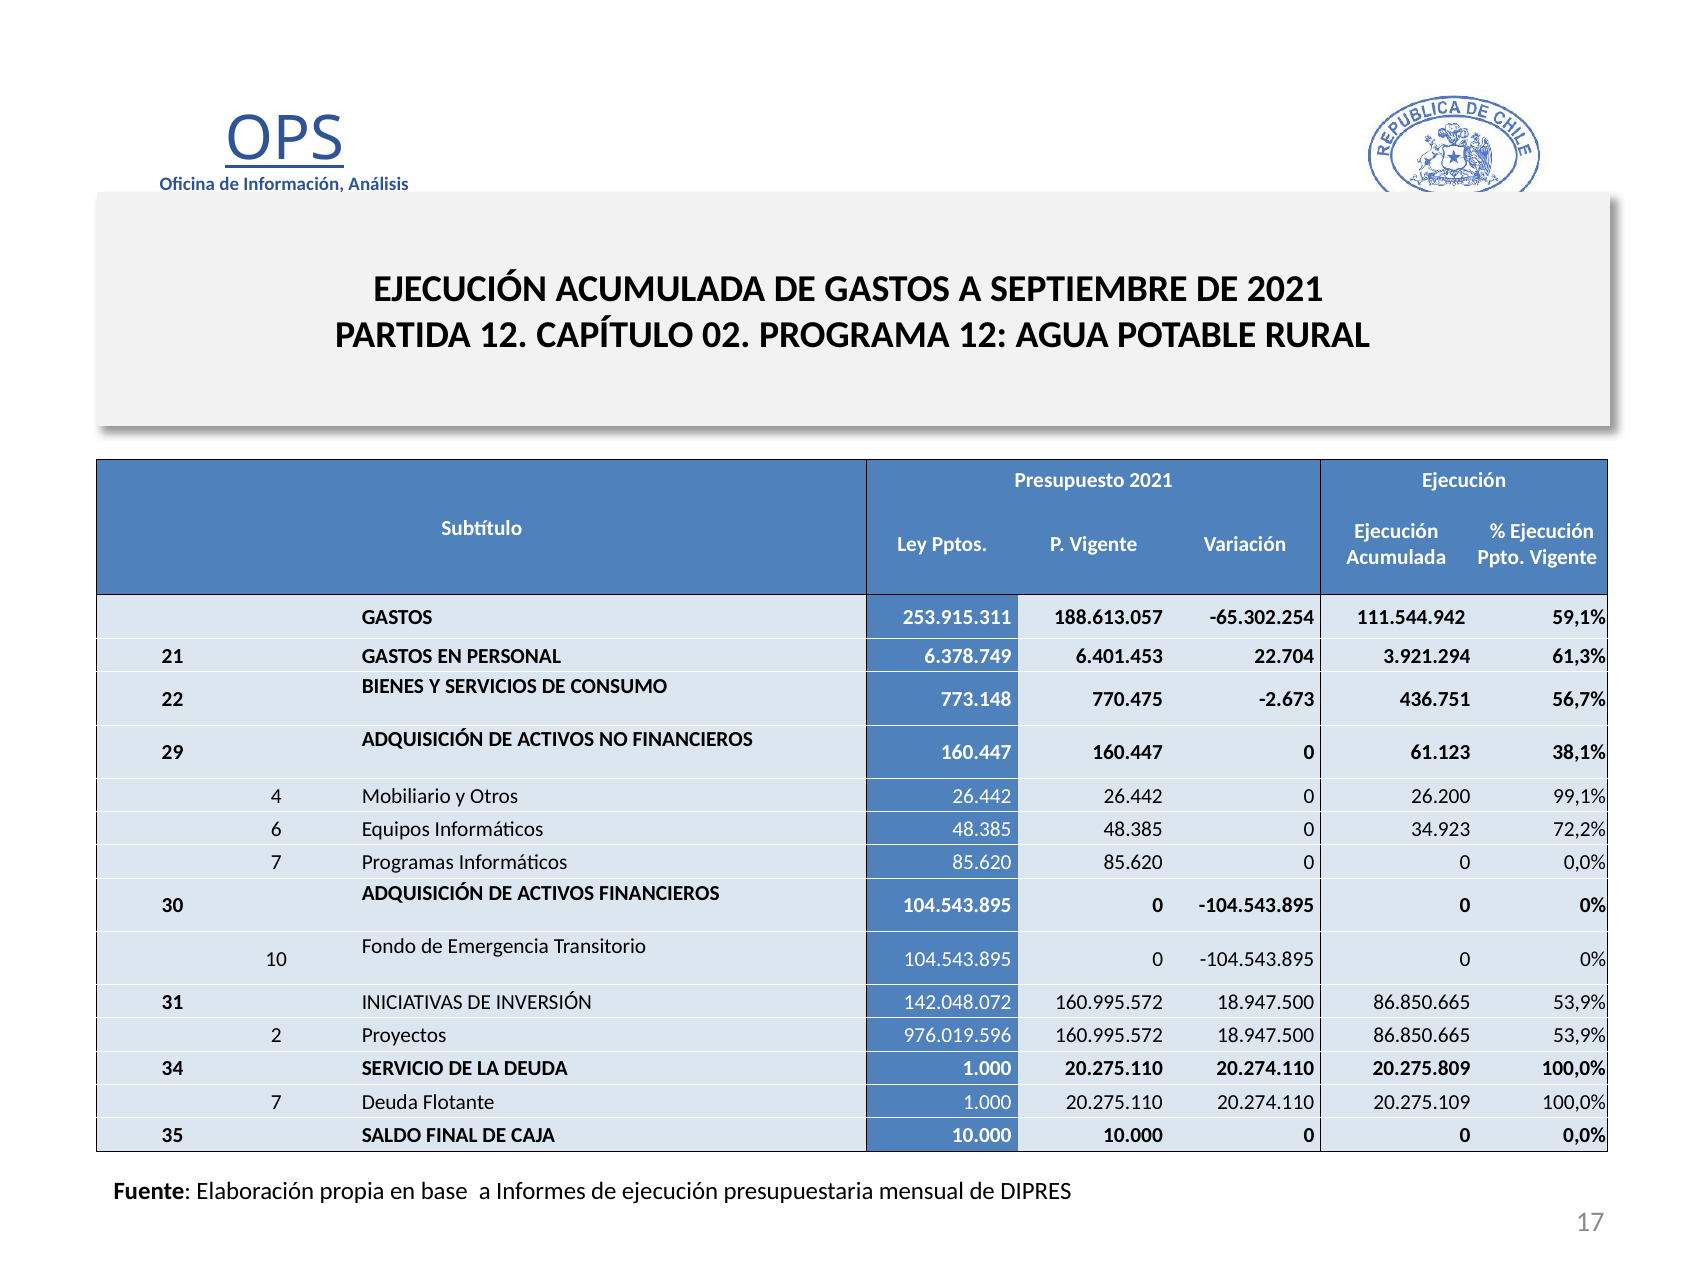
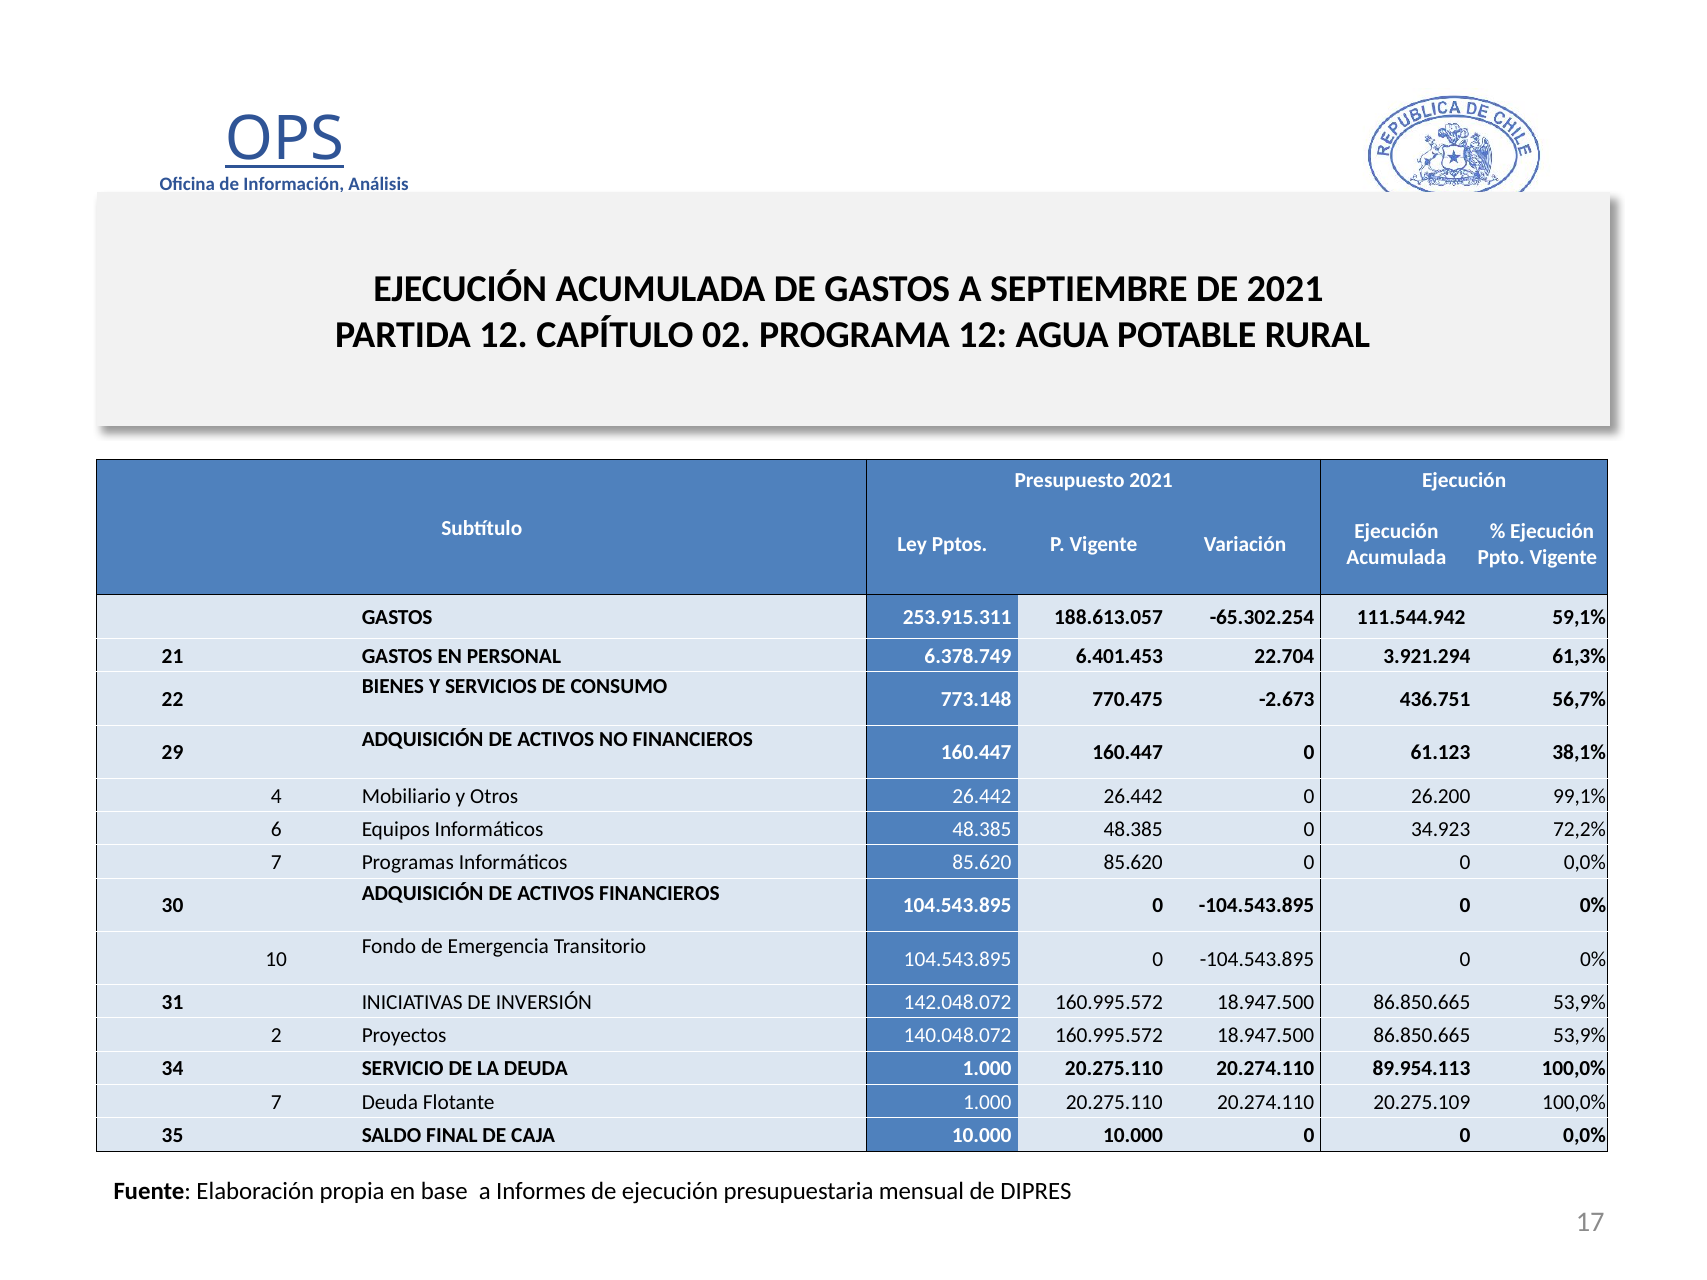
976.019.596: 976.019.596 -> 140.048.072 (958, 1036)
20.275.809: 20.275.809 -> 89.954.113 (1421, 1069)
